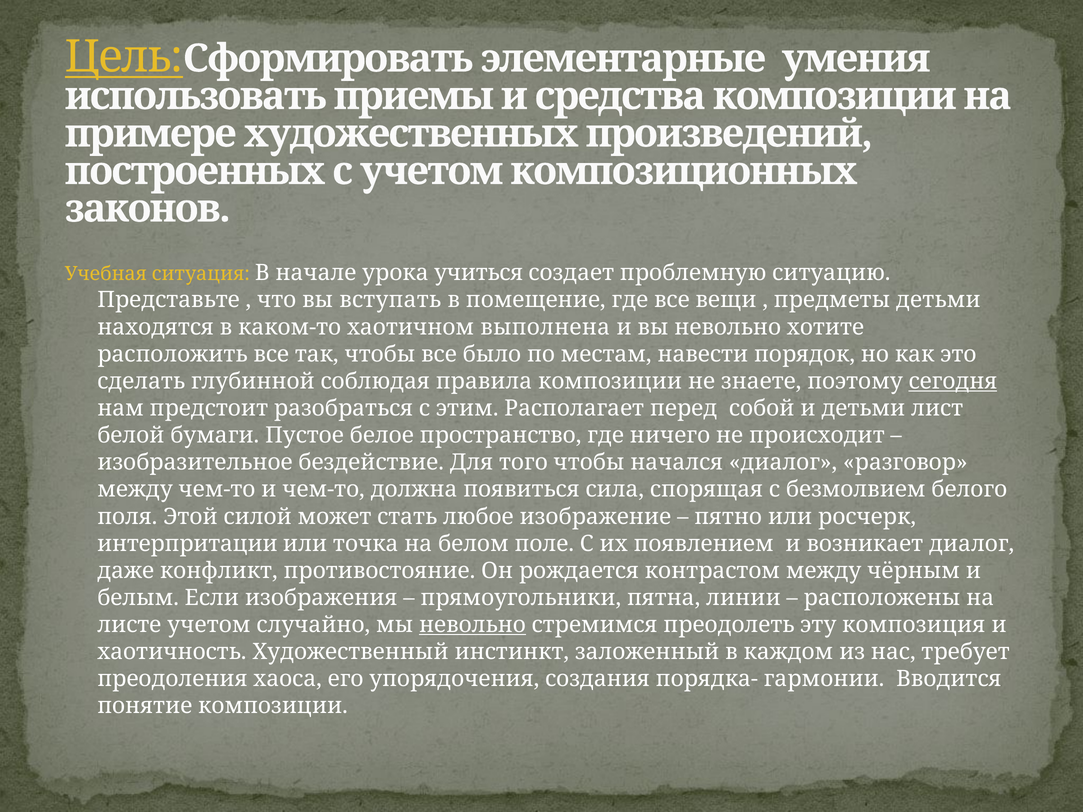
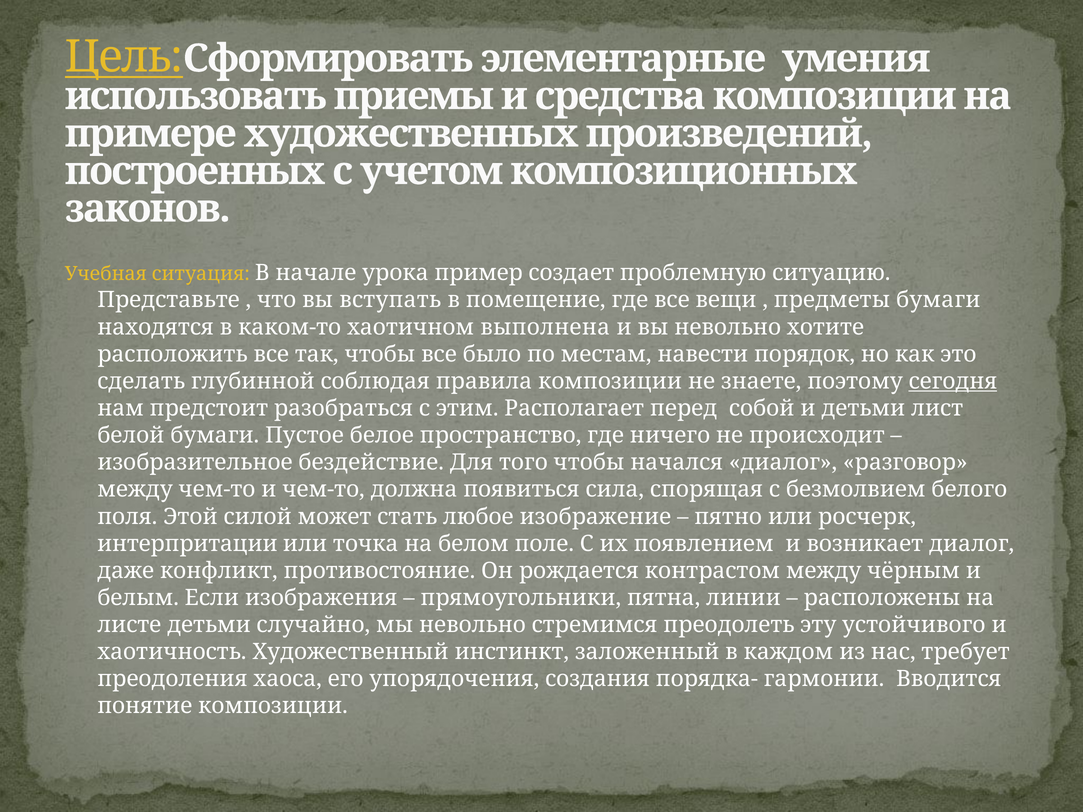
учиться: учиться -> пример (479, 273)
предметы детьми: детьми -> бумаги (938, 300)
листе учетом: учетом -> детьми (209, 625)
невольно underline: present -> none (472, 625)
композиция: композиция -> устойчивого (914, 625)
